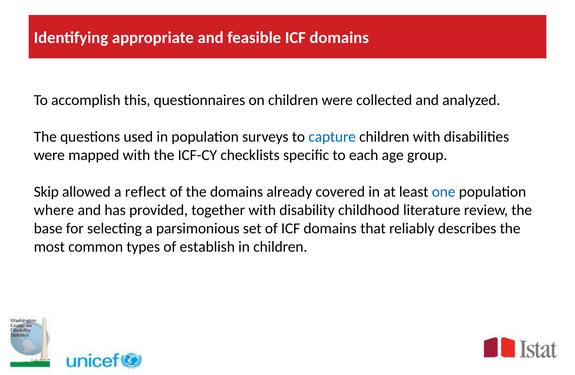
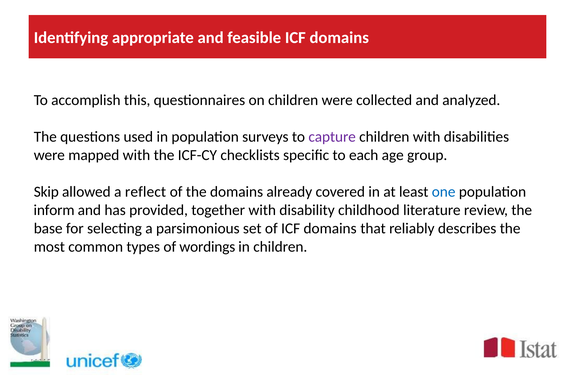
capture colour: blue -> purple (332, 137)
where: where -> inform (54, 210)
establish: establish -> wordings (207, 247)
